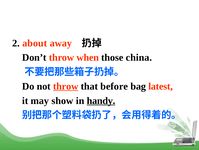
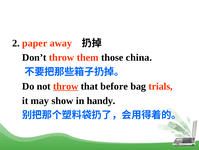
about: about -> paper (35, 43)
when: when -> them (88, 57)
latest: latest -> trials (161, 86)
handy underline: present -> none (101, 100)
